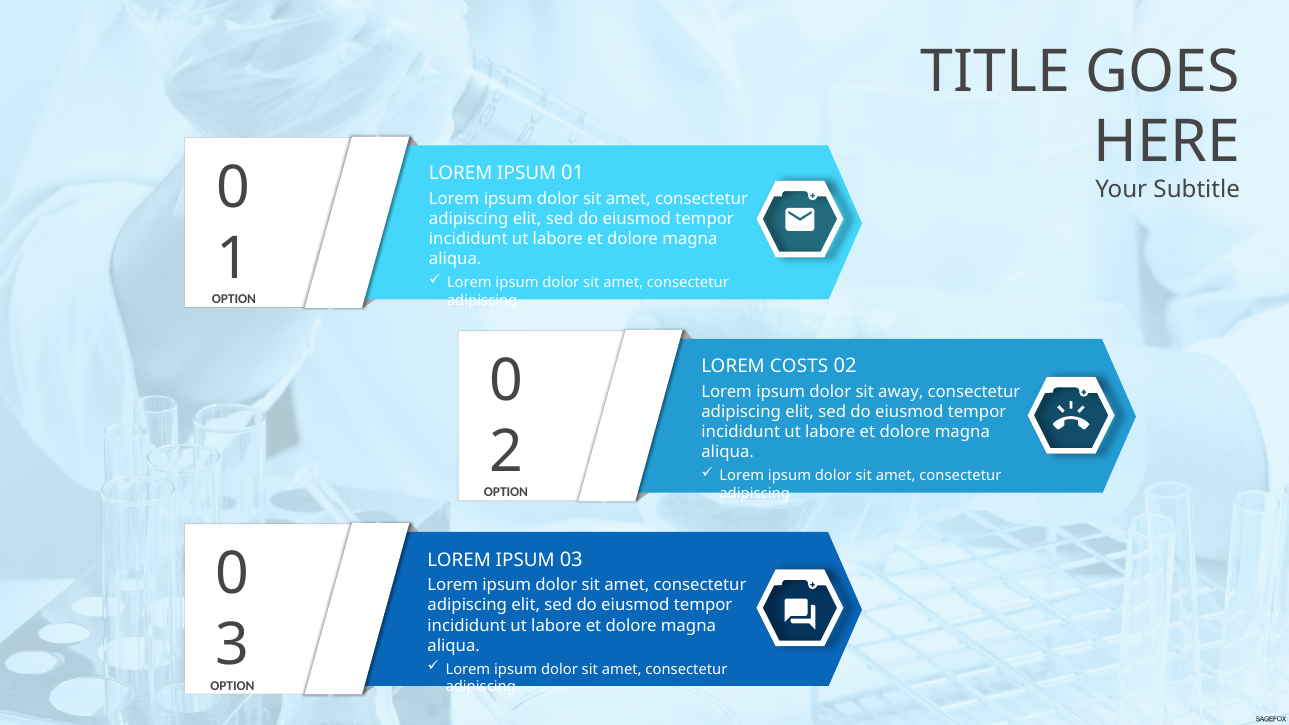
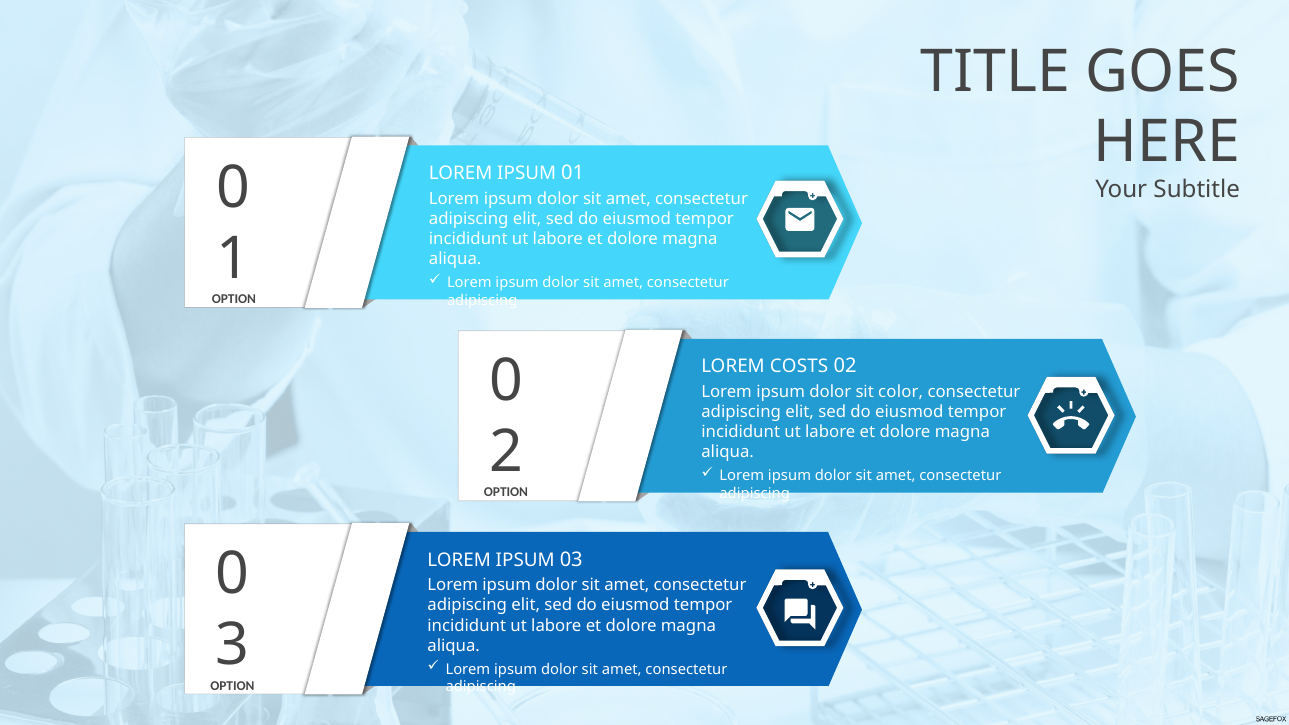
away: away -> color (901, 392)
